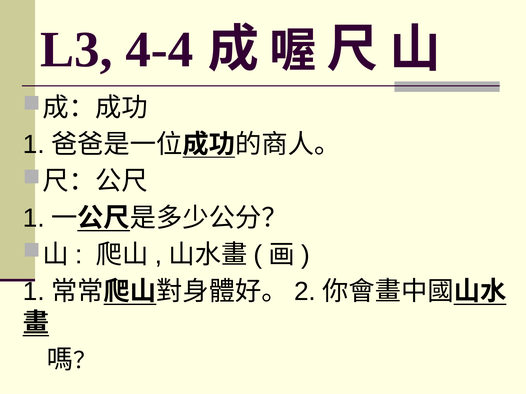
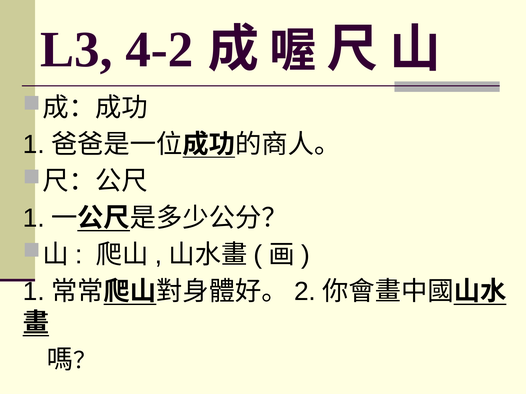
4-4: 4-4 -> 4-2 (159, 50)
